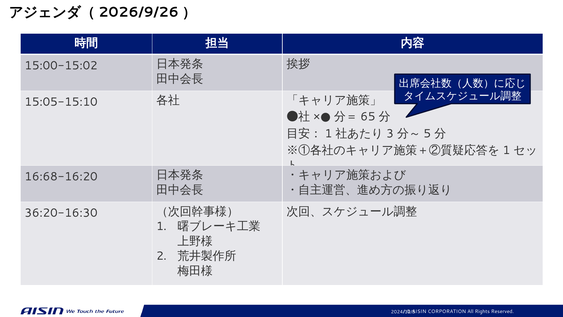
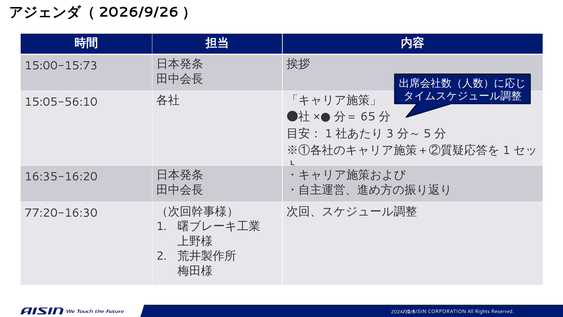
15:00-15:02: 15:00-15:02 -> 15:00-15:73 (61, 65)
15:05-15:10: 15:05-15:10 -> 15:05-56:10 (61, 102)
16:68-16:20: 16:68-16:20 -> 16:35-16:20 (61, 176)
36:20-16:30: 36:20-16:30 -> 77:20-16:30 (61, 213)
